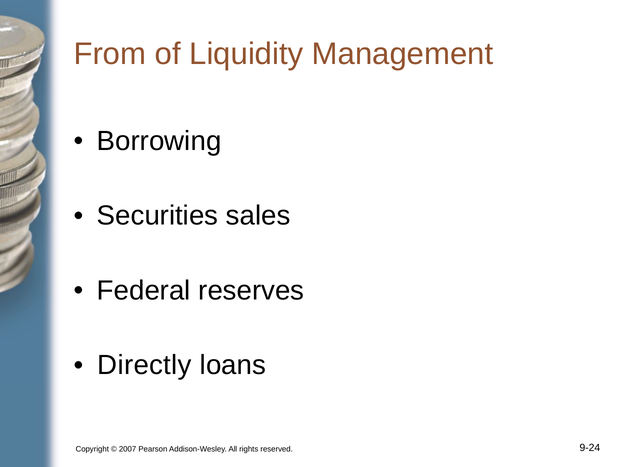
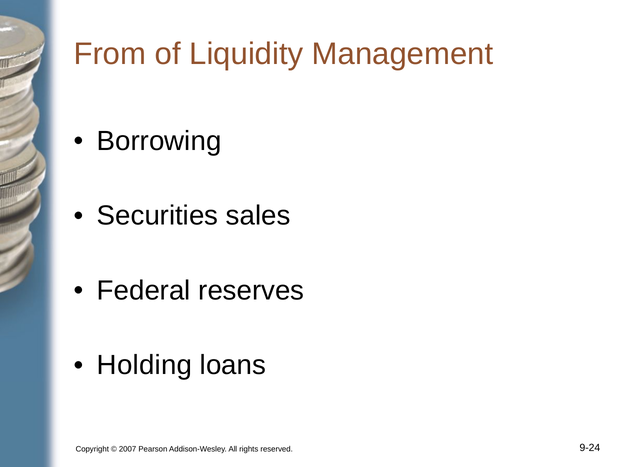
Directly: Directly -> Holding (144, 365)
